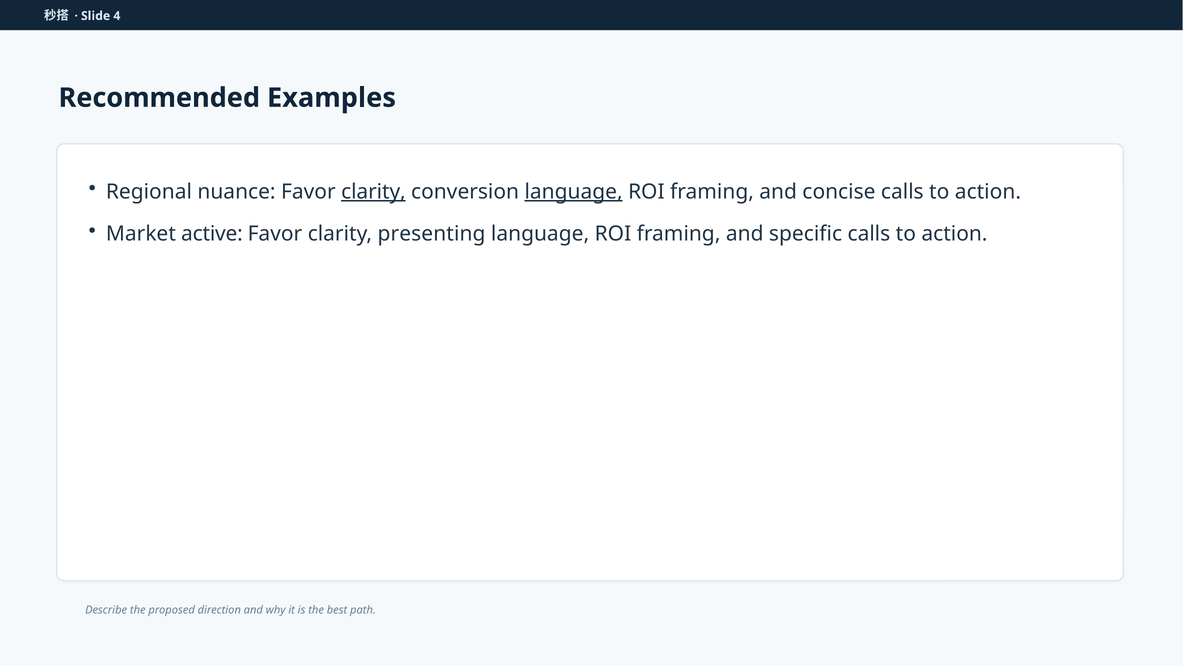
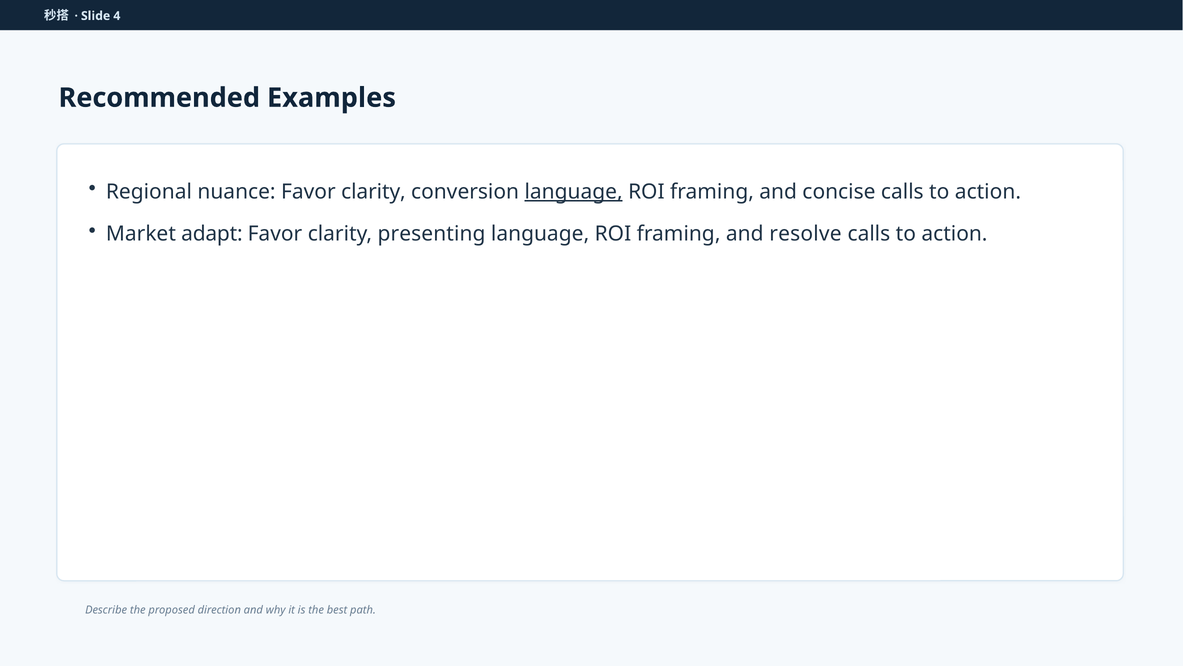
clarity underline: present -> none (373, 191)
active: active -> adapt (212, 234)
specific: specific -> resolve (805, 234)
